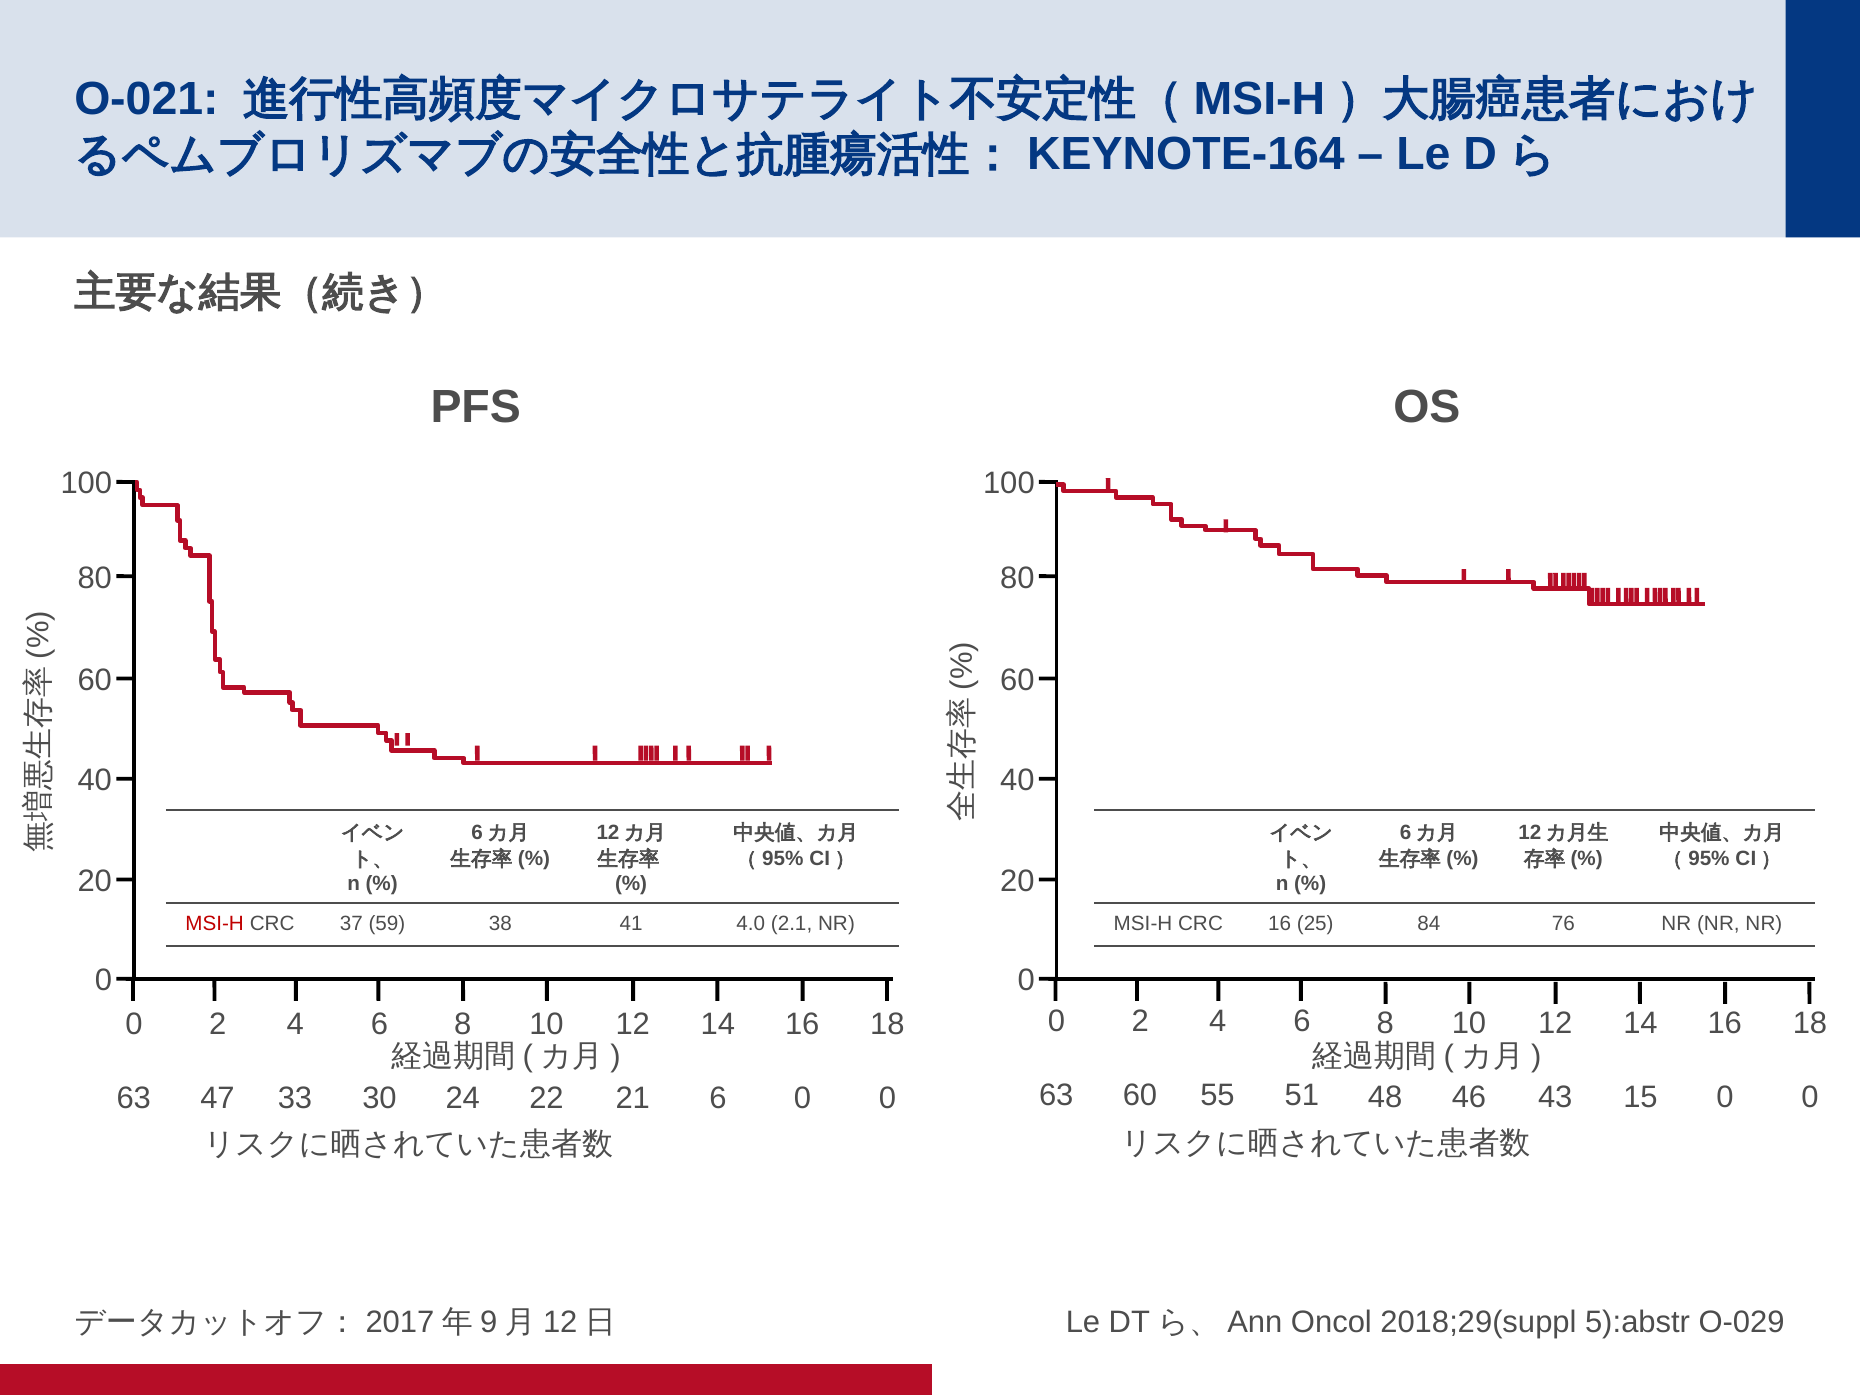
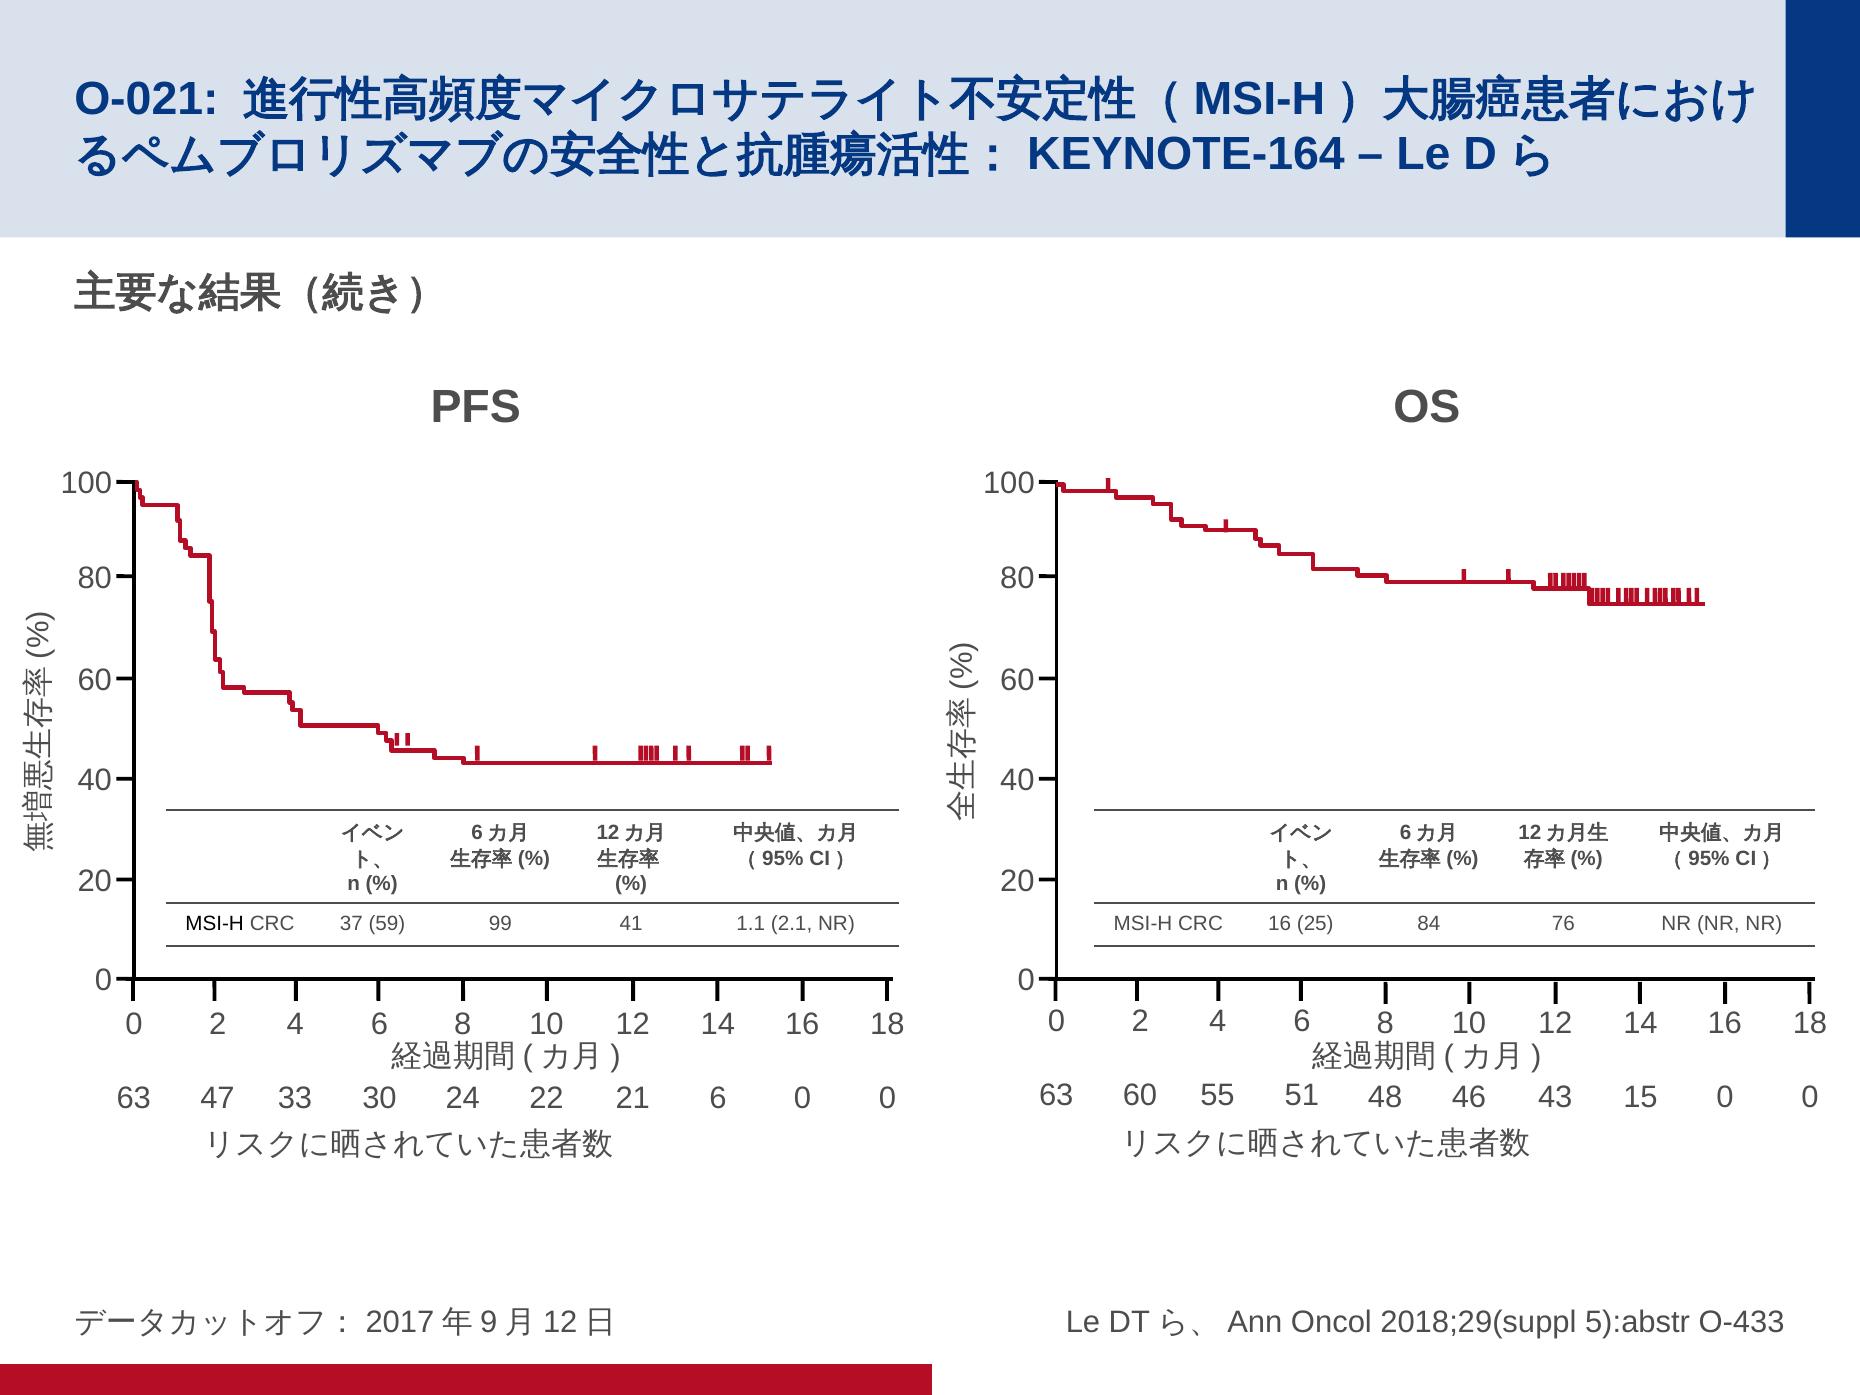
MSI-H colour: red -> black (215, 924)
38: 38 -> 99 (500, 924)
4.0: 4.0 -> 1.1 (751, 924)
O-029: O-029 -> O-433 (1742, 1323)
